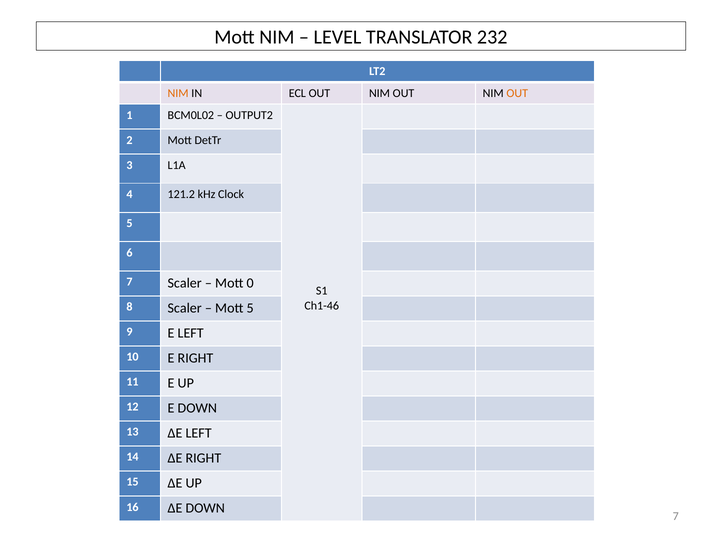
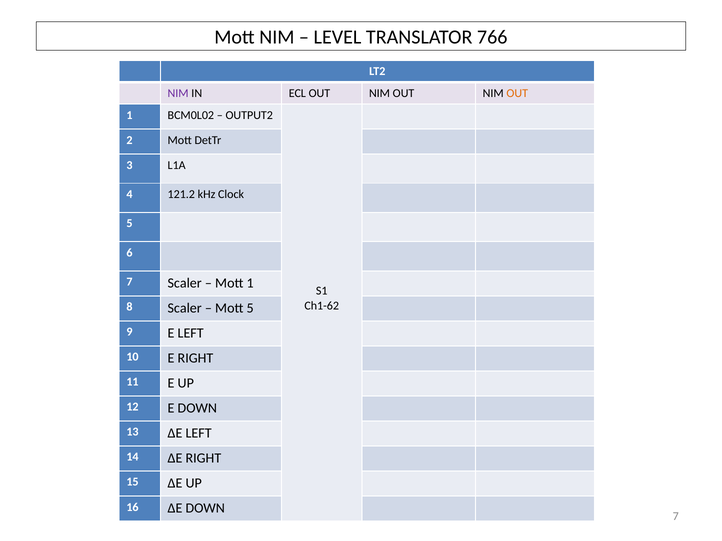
232: 232 -> 766 (492, 37)
NIM colour: orange -> purple (178, 93)
Mott 0: 0 -> 1 (250, 283)
Ch1-46: Ch1-46 -> Ch1-62 (322, 306)
